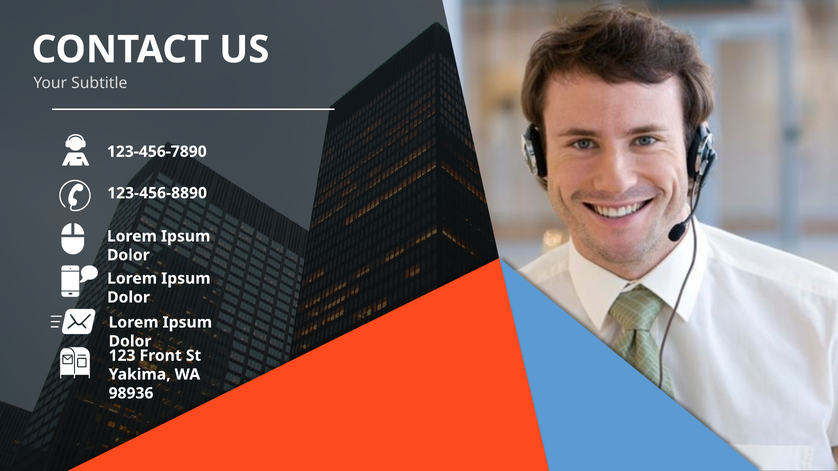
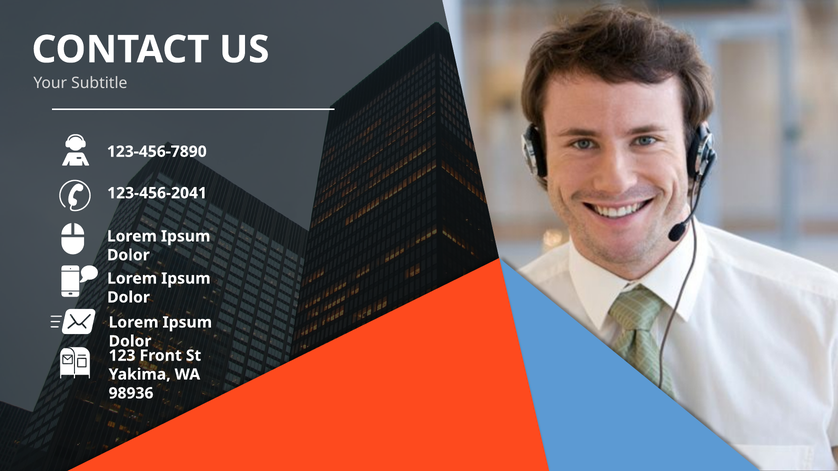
123-456-8890: 123-456-8890 -> 123-456-2041 (157, 193)
